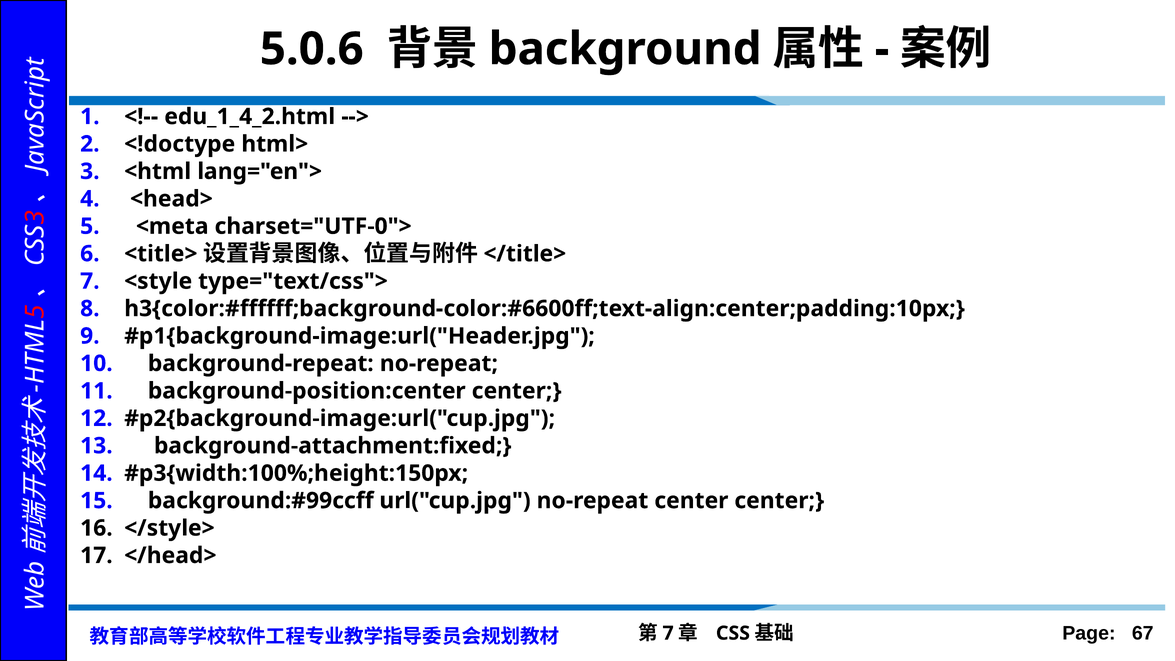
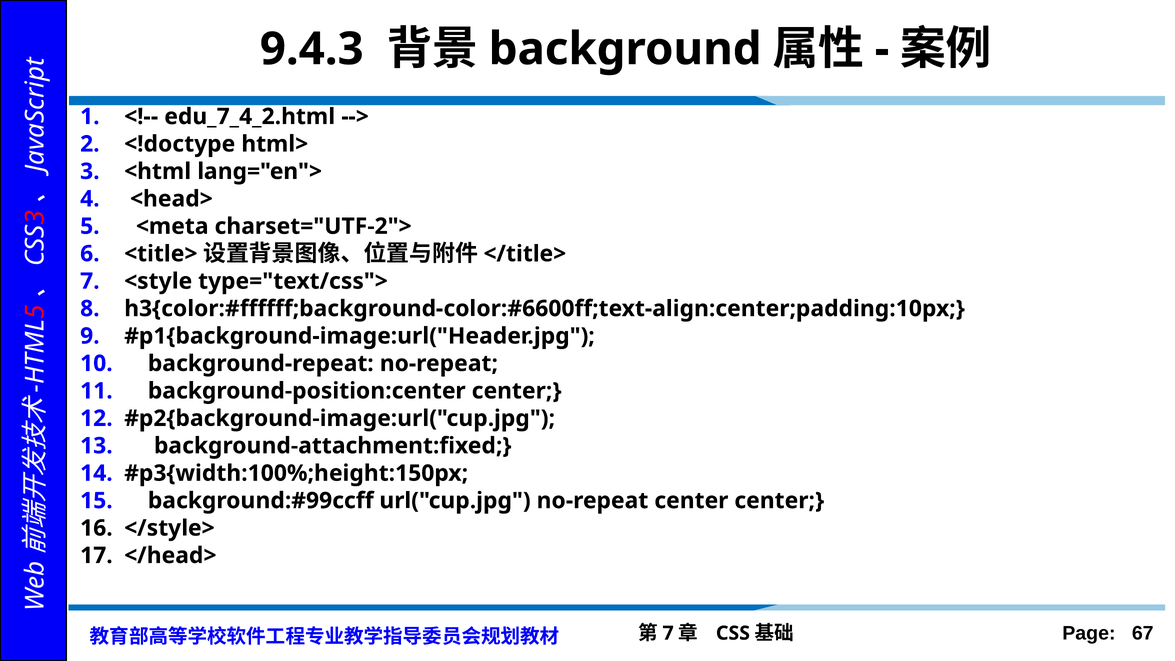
5.0.6: 5.0.6 -> 9.4.3 (312, 49)
edu_1_4_2.html: edu_1_4_2.html -> edu_7_4_2.html (250, 117)
charset="UTF-0">: charset="UTF-0"> -> charset="UTF-2"> (313, 226)
